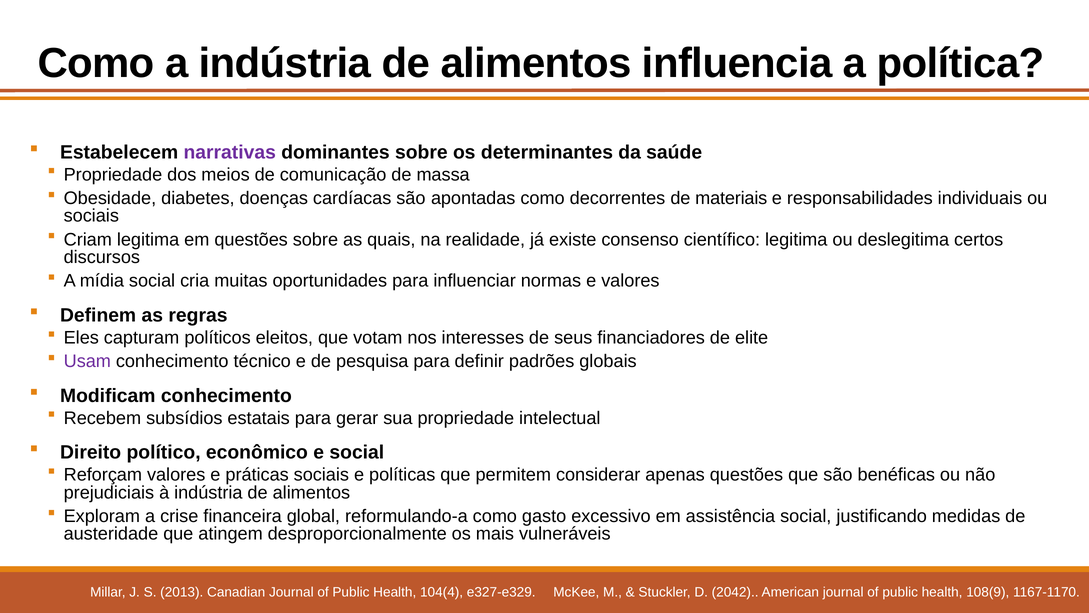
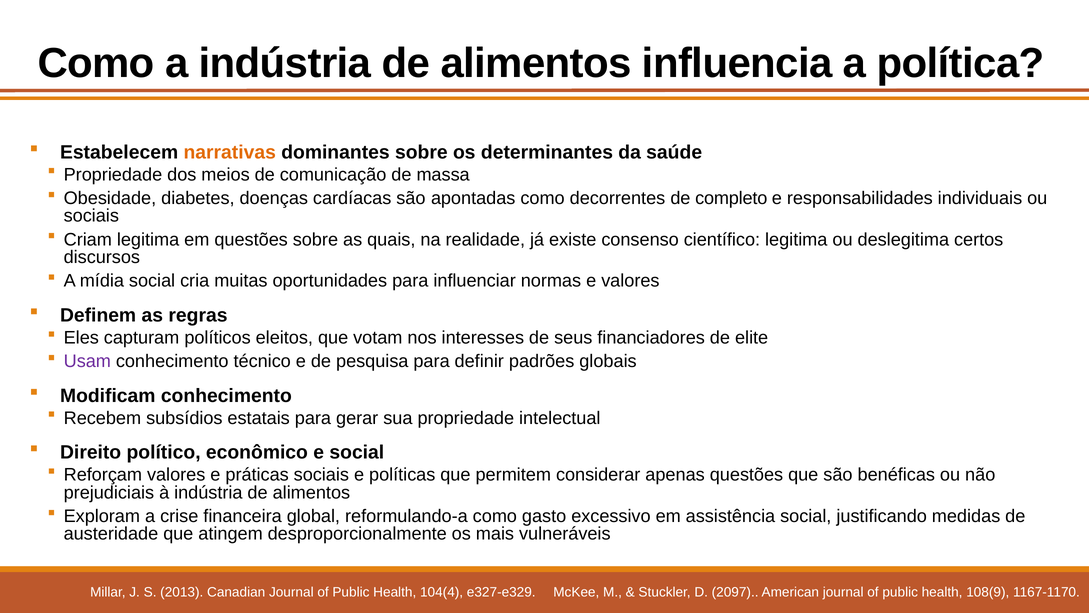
narrativas colour: purple -> orange (230, 152)
materiais: materiais -> completo (731, 198)
2042: 2042 -> 2097 (735, 592)
